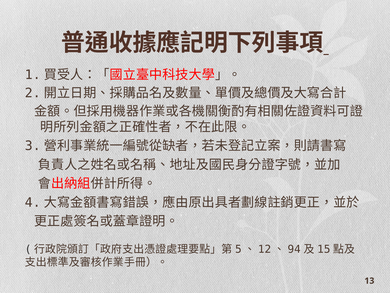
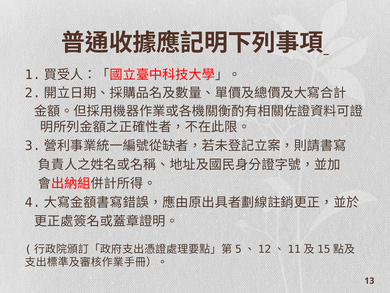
94: 94 -> 11 (294, 249)
